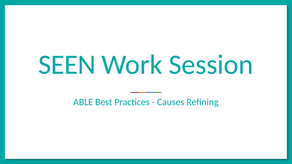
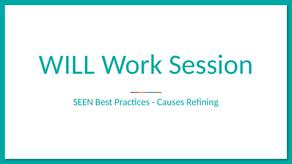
SEEN: SEEN -> WILL (67, 65)
ABLE: ABLE -> SEEN (83, 102)
